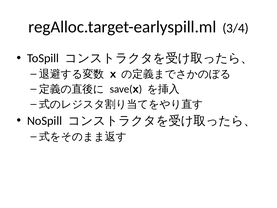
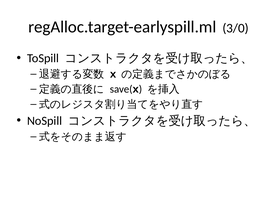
3/4: 3/4 -> 3/0 (236, 28)
